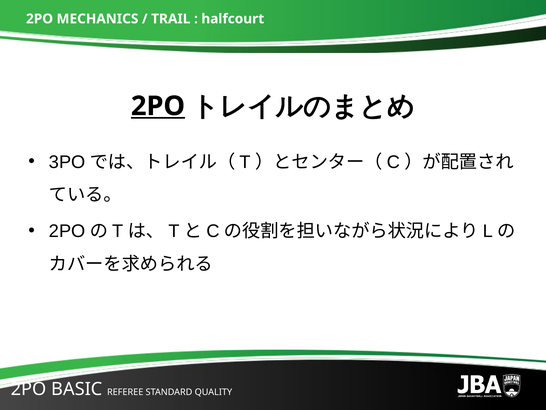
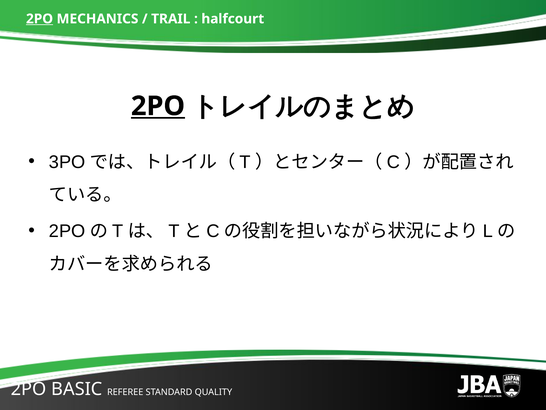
2PO underline: none -> present (40, 19)
